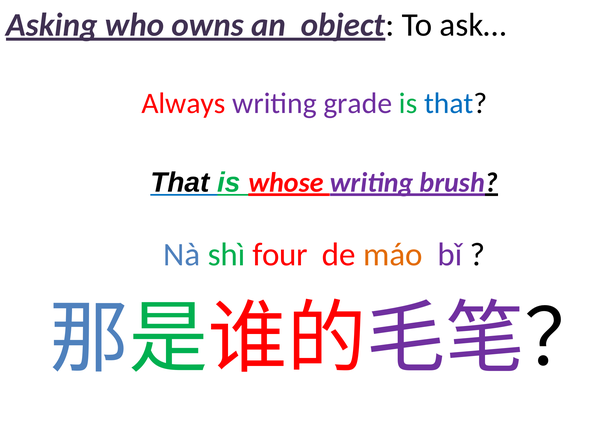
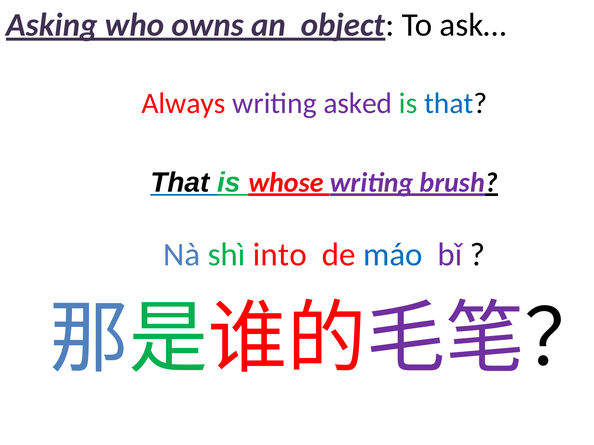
grade: grade -> asked (358, 104)
four: four -> into (280, 255)
máo colour: orange -> blue (393, 255)
